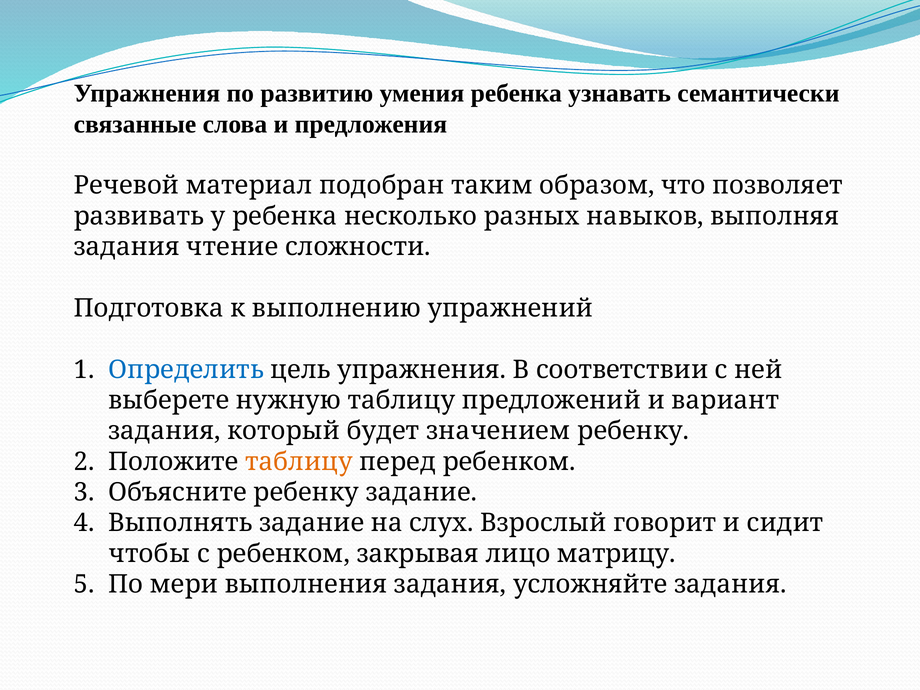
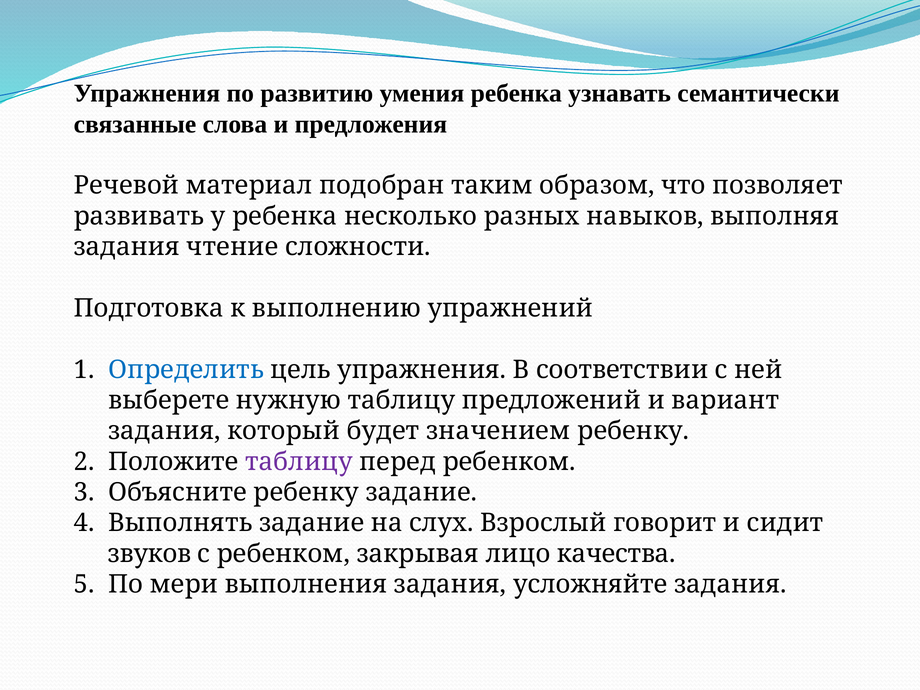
таблицу colour: orange -> purple (299, 462)
чтобы: чтобы -> звуков (150, 554)
матрицу: матрицу -> качества (616, 554)
